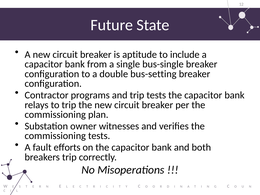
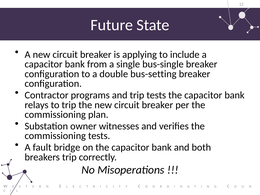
aptitude: aptitude -> applying (140, 55)
efforts: efforts -> bridge (67, 147)
